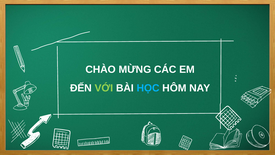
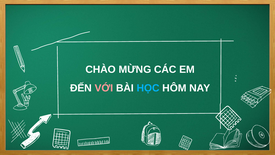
VỚI colour: light green -> pink (104, 88)
